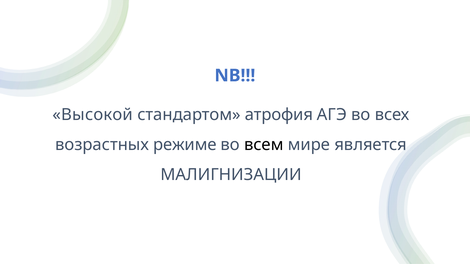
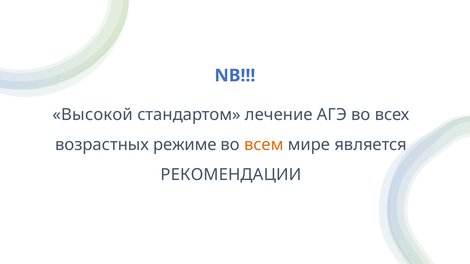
атрофия: атрофия -> лечение (279, 115)
всем colour: black -> orange (264, 145)
МАЛИГНИЗАЦИИ: МАЛИГНИЗАЦИИ -> РЕКОМЕНДАЦИИ (231, 175)
